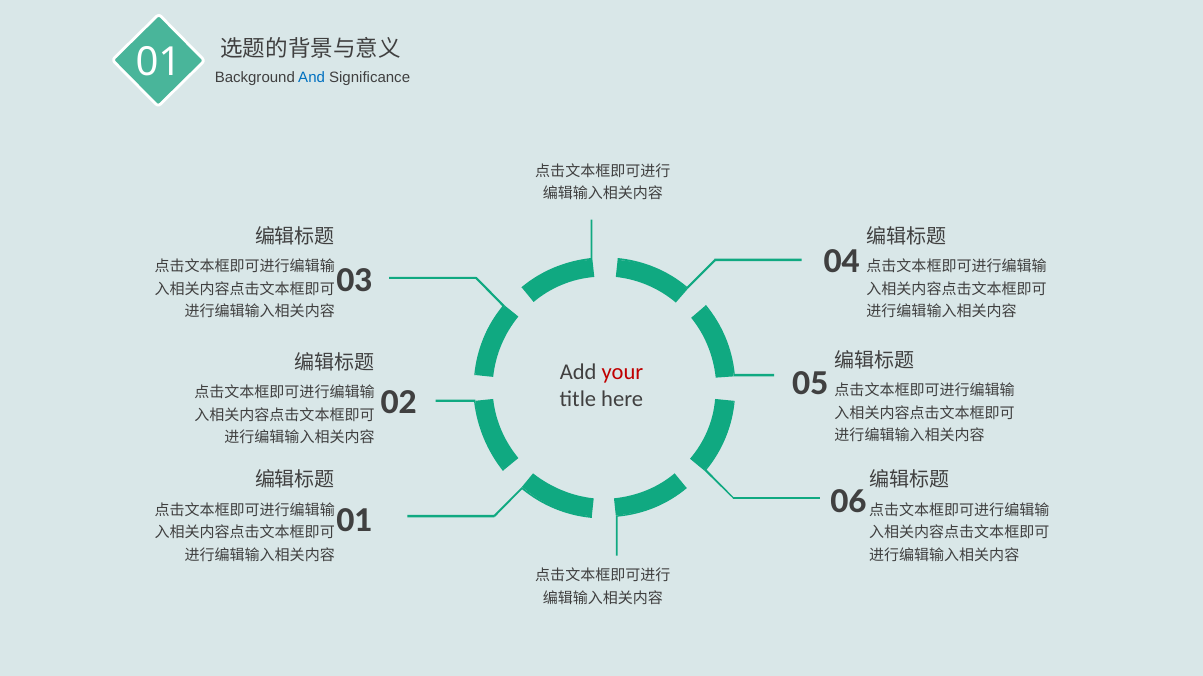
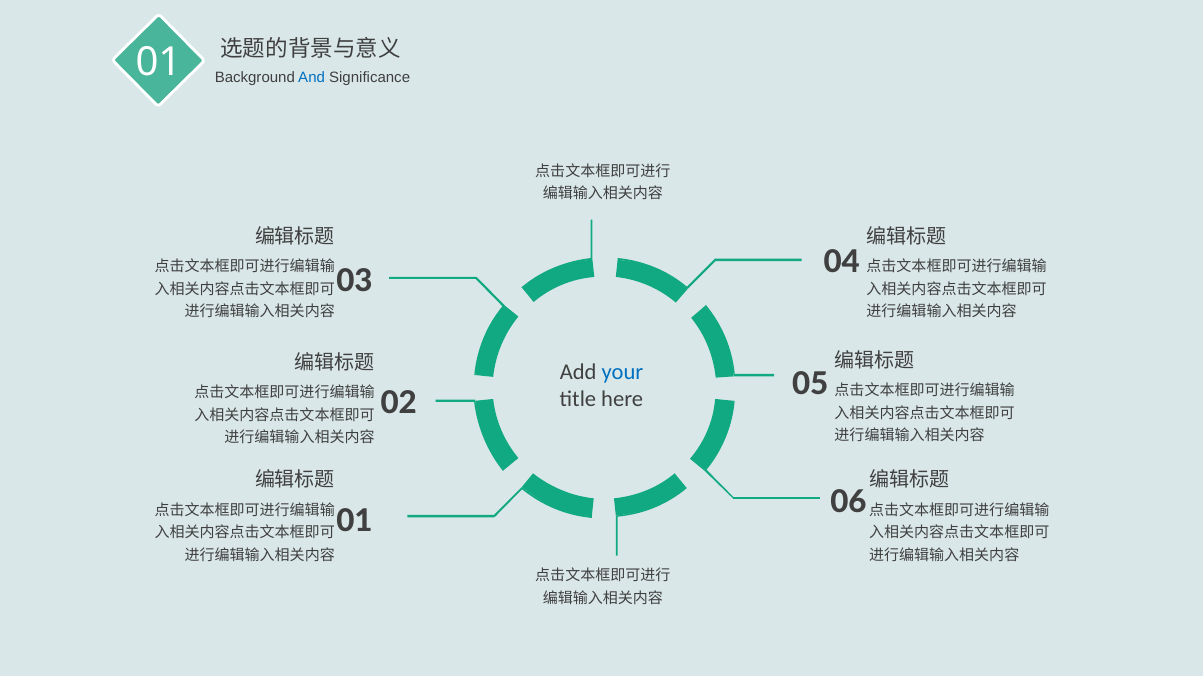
your colour: red -> blue (622, 373)
